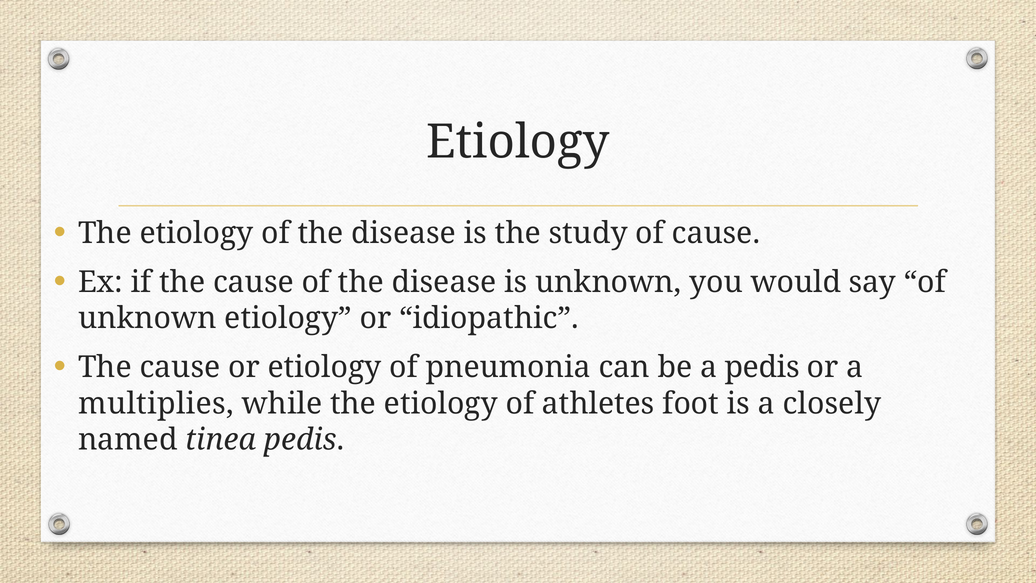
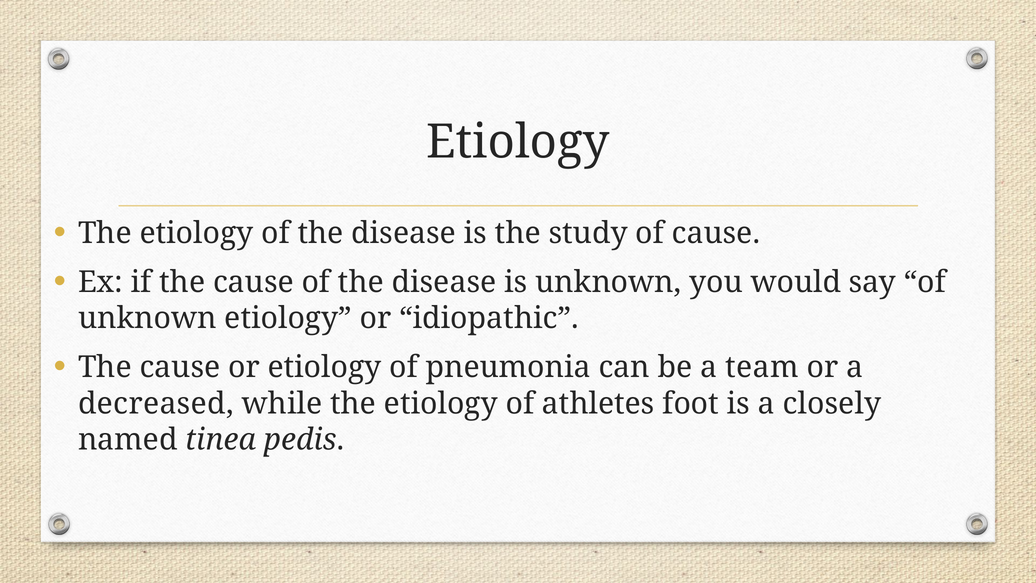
a pedis: pedis -> team (762, 367)
multiplies: multiplies -> decreased (156, 403)
